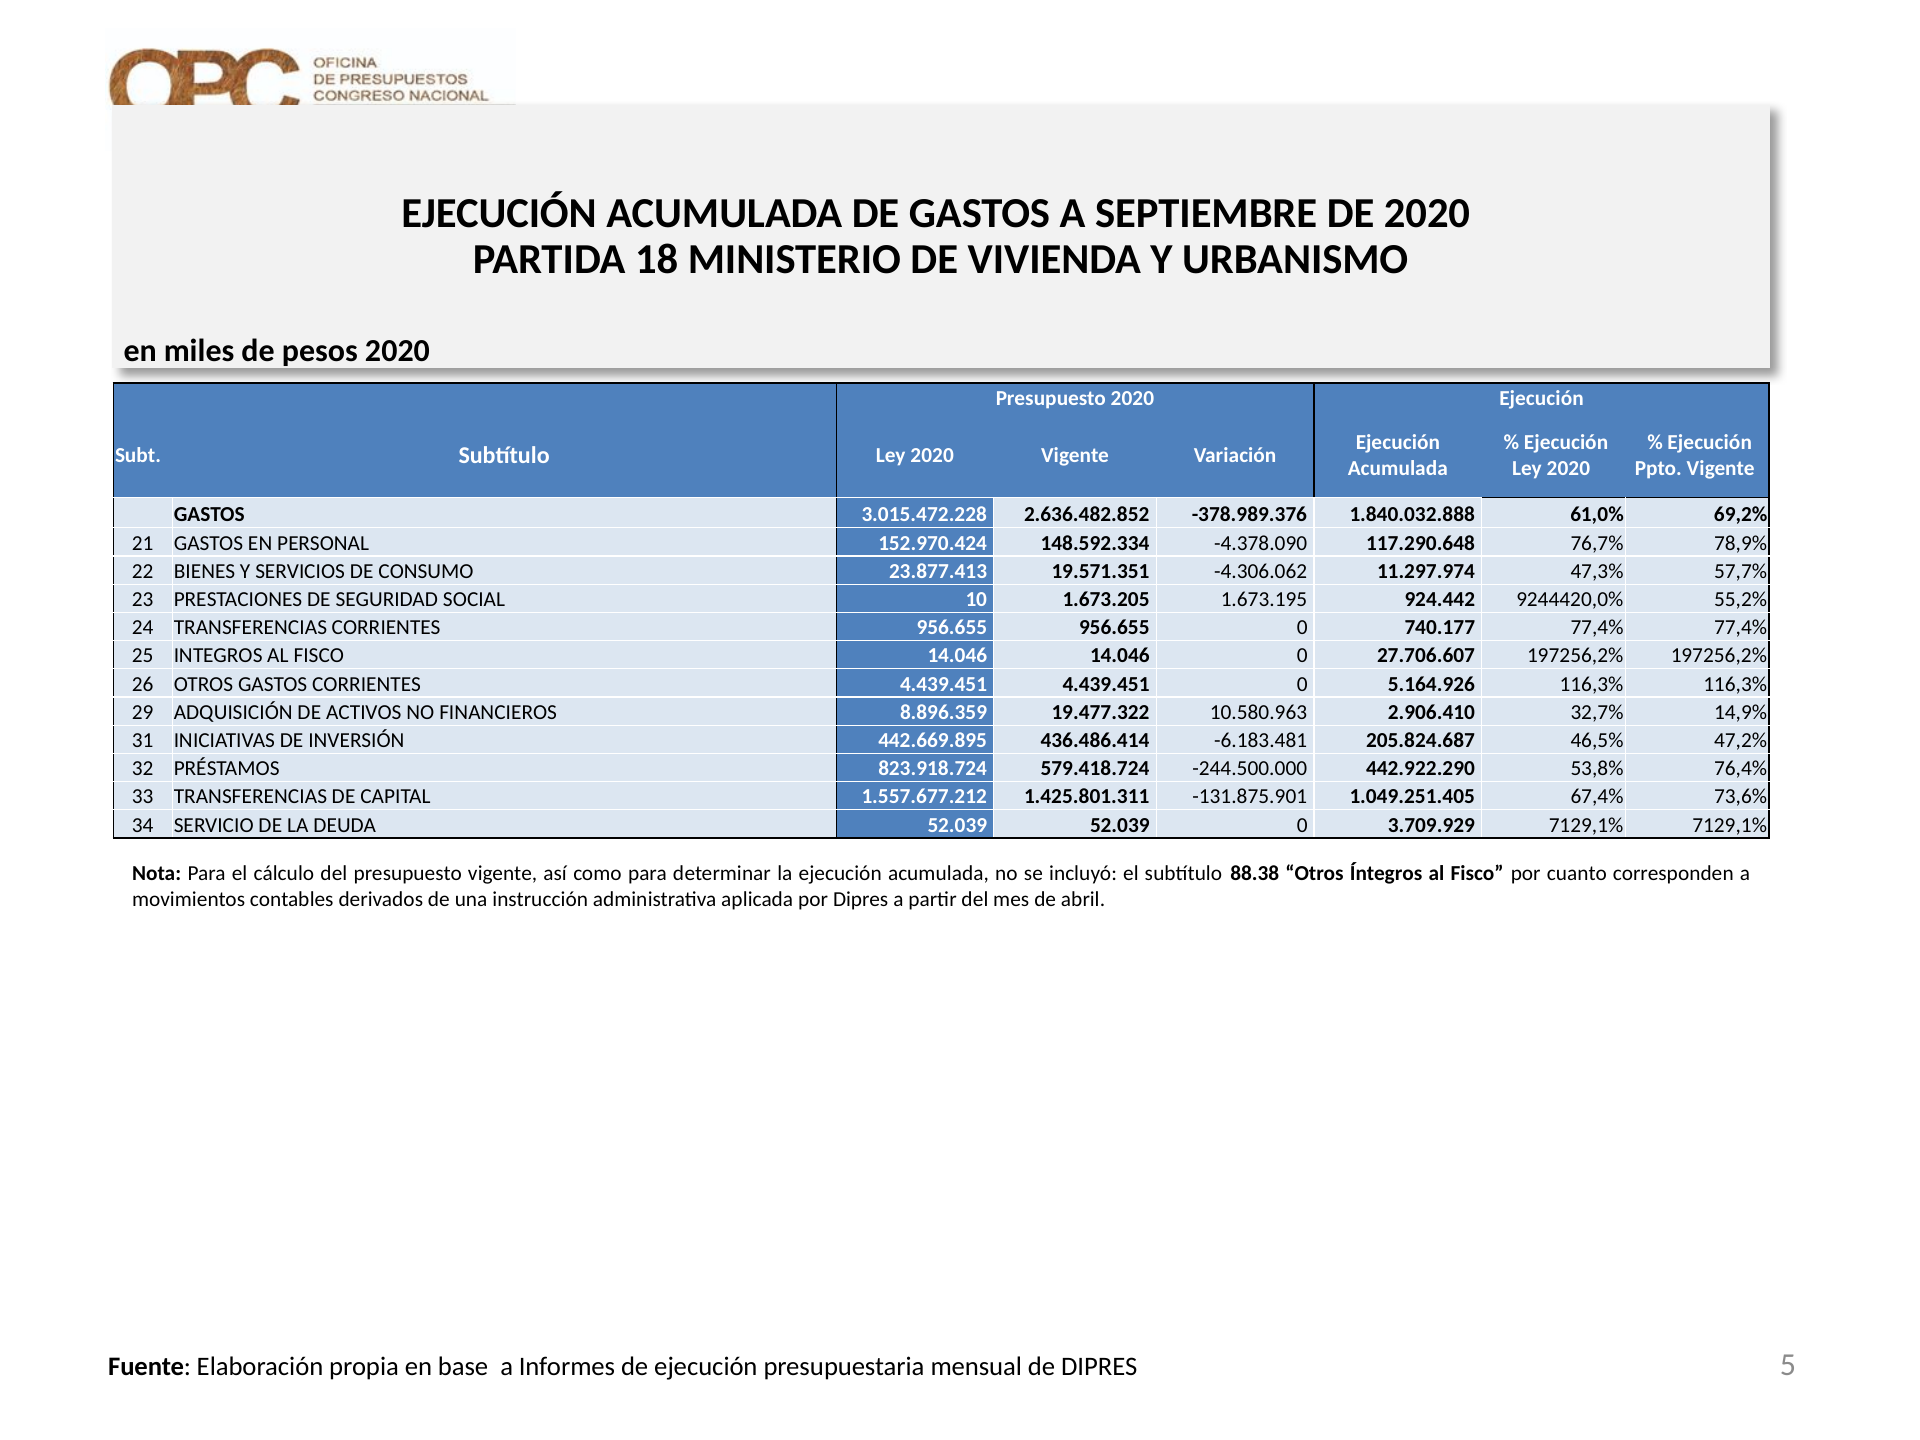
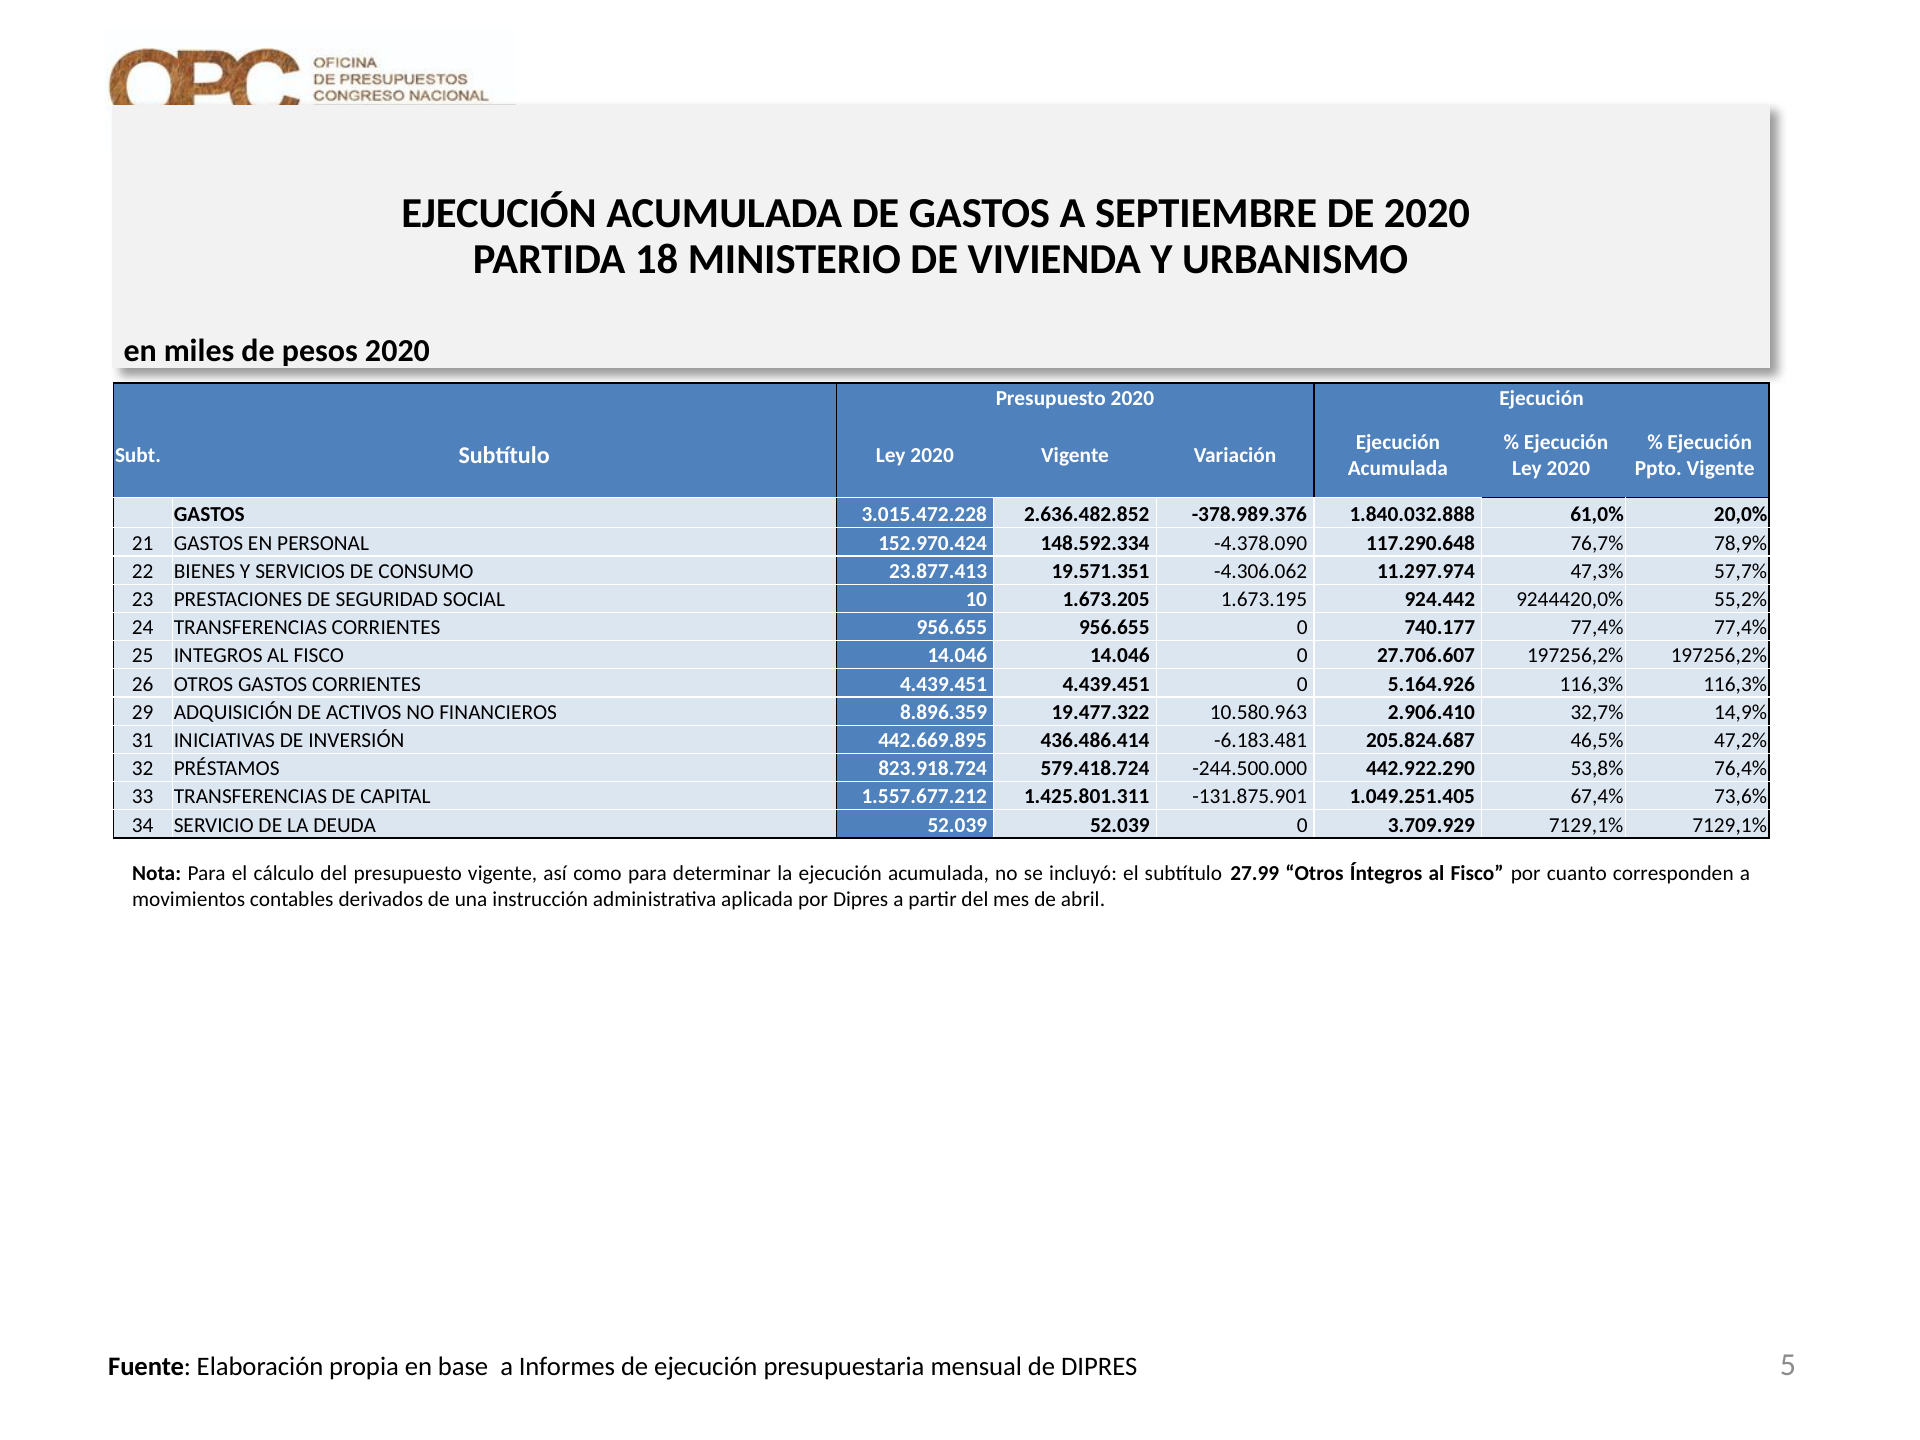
69,2%: 69,2% -> 20,0% (1741, 514)
88.38: 88.38 -> 27.99 (1255, 874)
